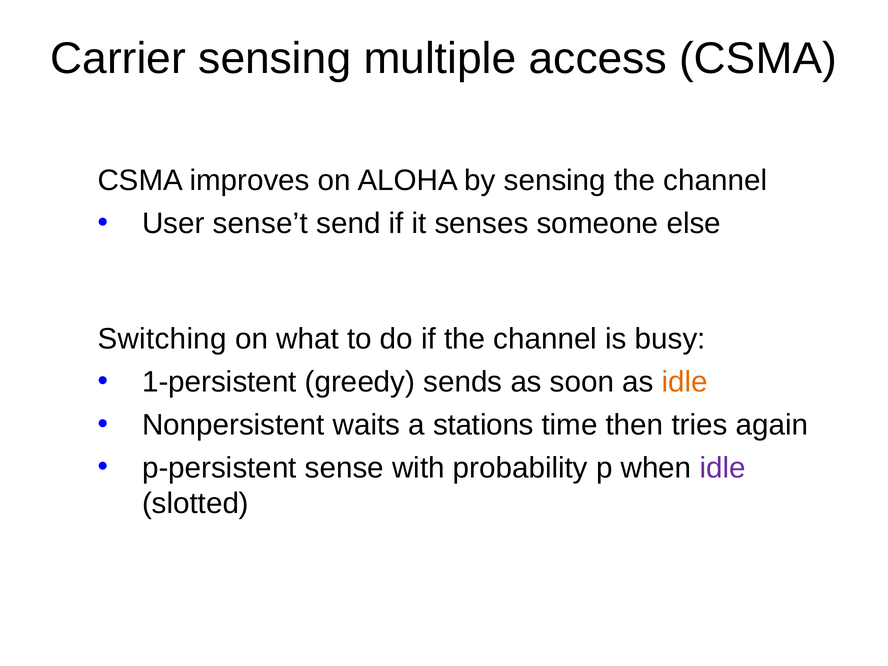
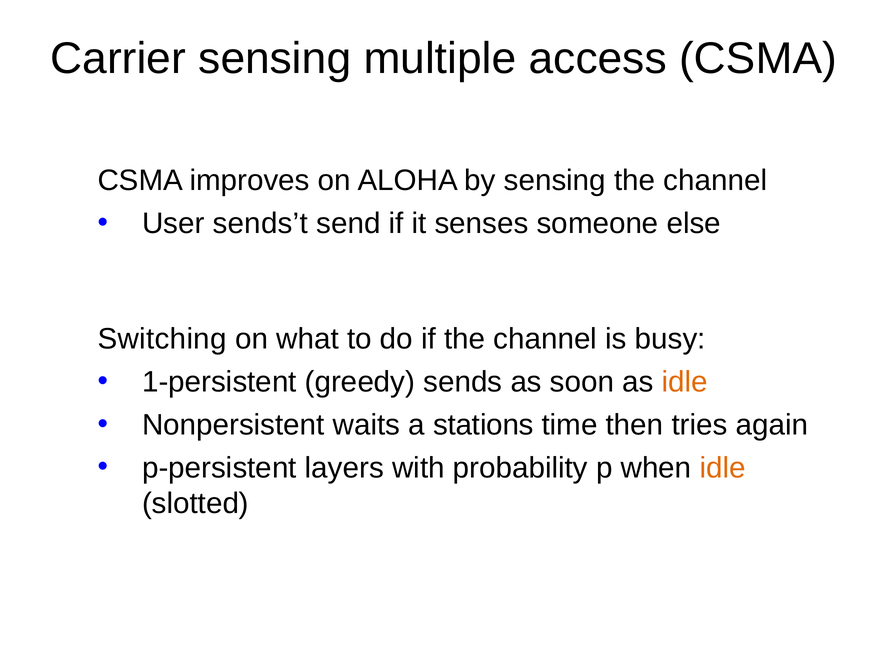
sense’t: sense’t -> sends’t (260, 224)
sense: sense -> layers (344, 468)
idle colour: purple -> orange (723, 468)
